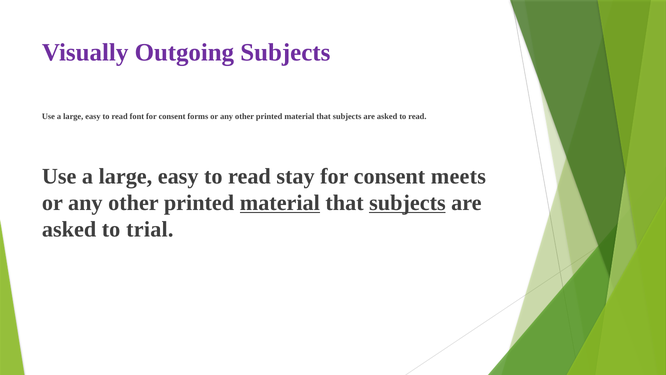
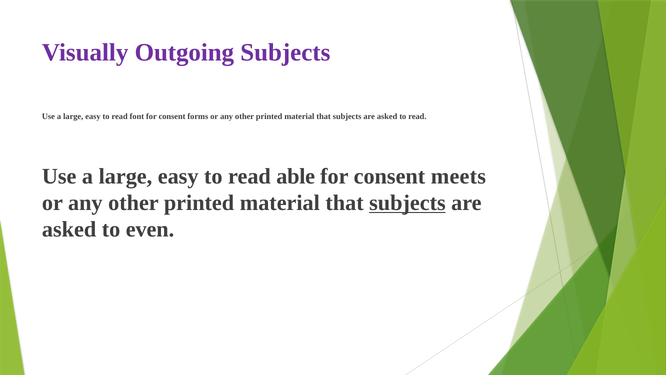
stay: stay -> able (296, 176)
material underline: present -> none (280, 203)
trial: trial -> even (150, 229)
